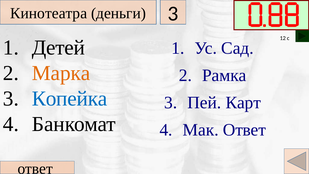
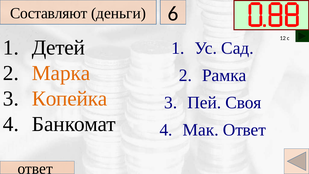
Кинотеатра: Кинотеатра -> Составляют (49, 13)
деньги 3: 3 -> 6 (173, 14)
Копейка colour: blue -> orange (70, 98)
Карт: Карт -> Своя (243, 102)
